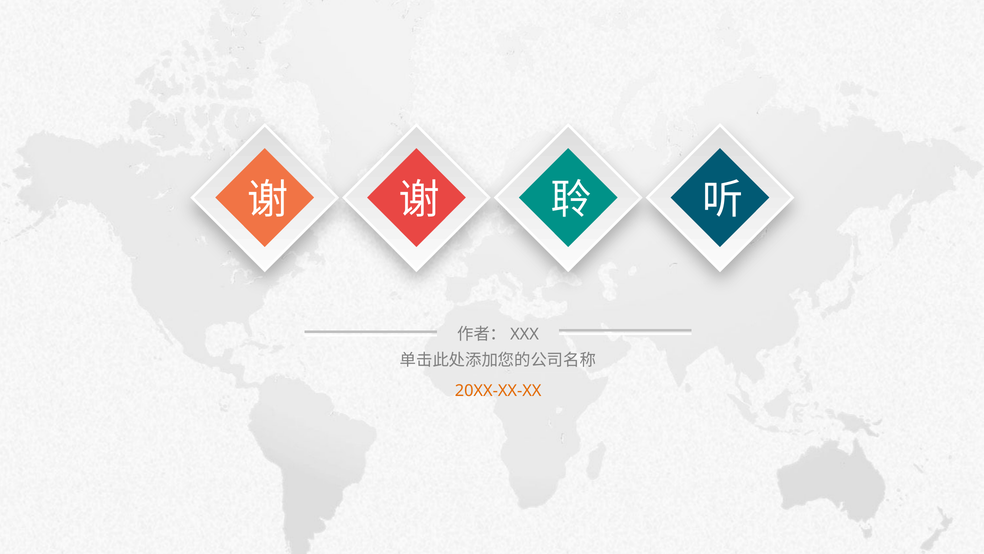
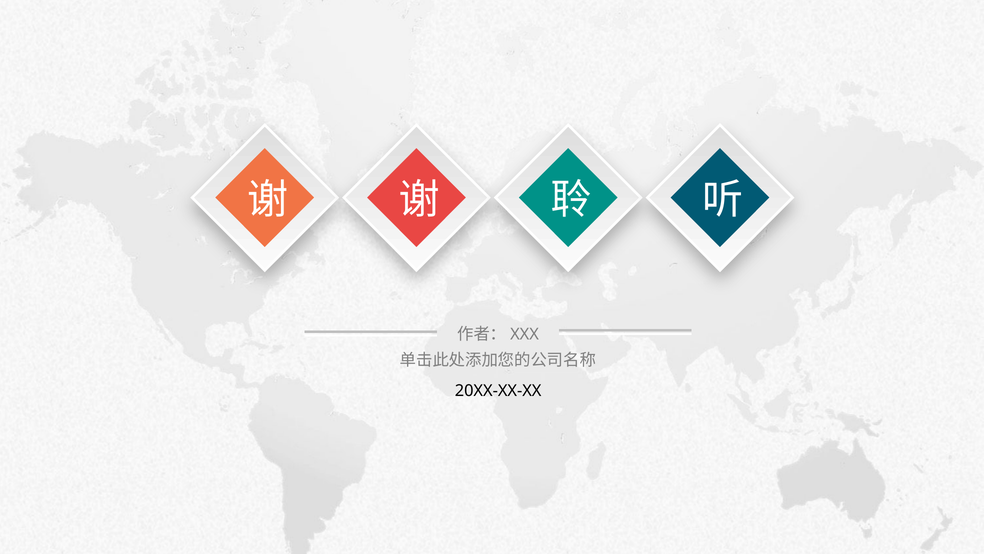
20XX-XX-XX colour: orange -> black (498, 391)
